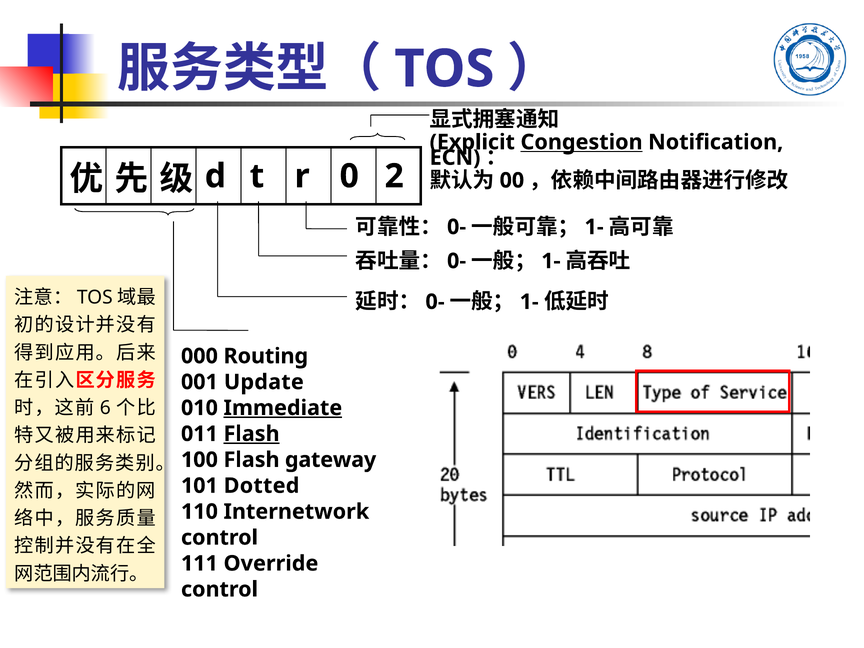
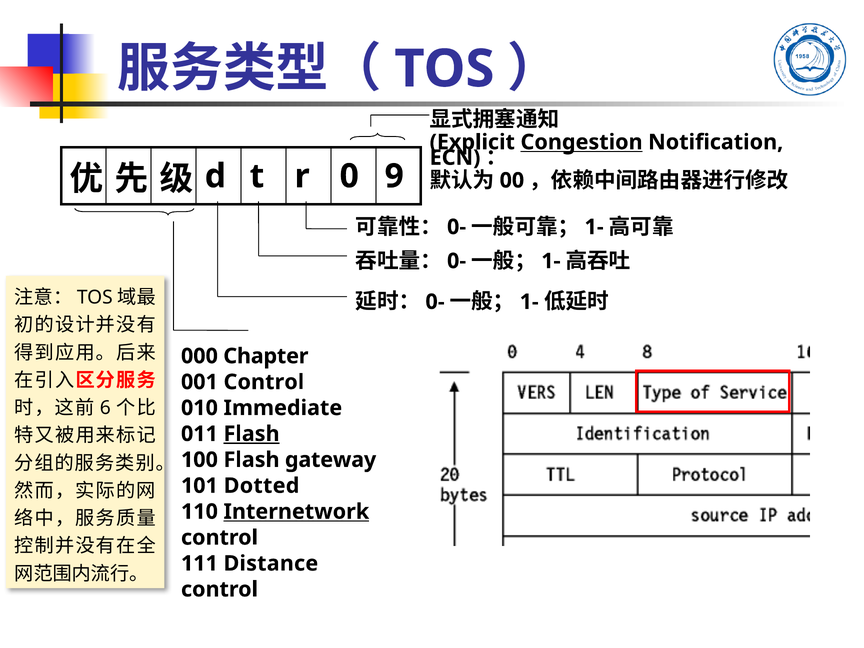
2: 2 -> 9 (394, 176)
Routing: Routing -> Chapter (266, 356)
001 Update: Update -> Control (264, 382)
Immediate underline: present -> none (283, 408)
Internetwork underline: none -> present (296, 512)
Override: Override -> Distance (271, 563)
